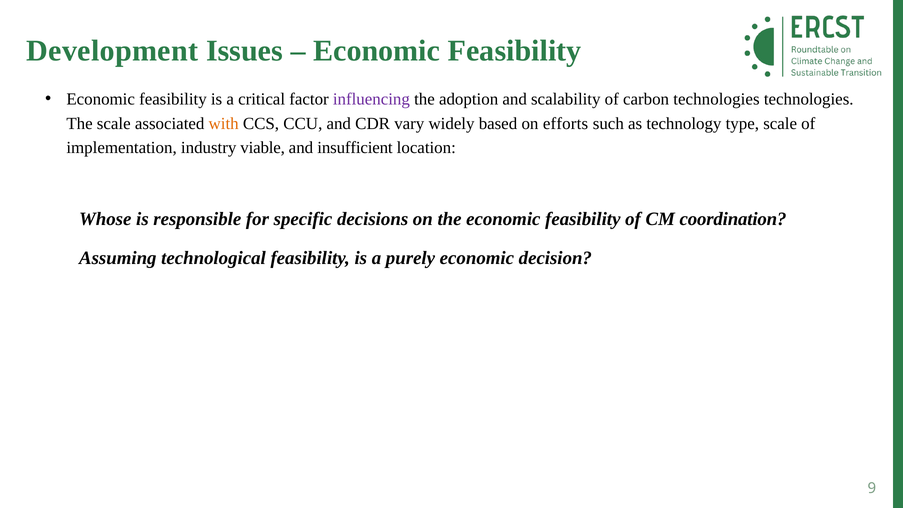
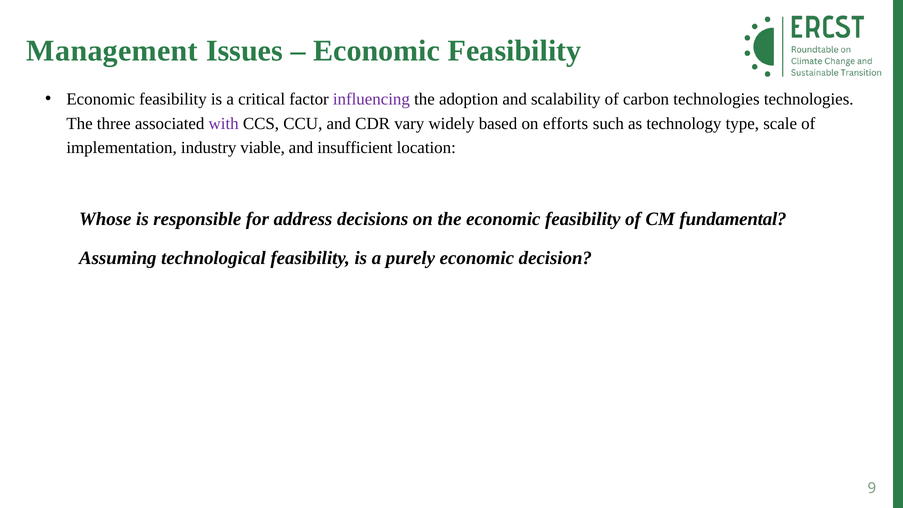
Development: Development -> Management (112, 51)
The scale: scale -> three (114, 124)
with colour: orange -> purple (224, 124)
specific: specific -> address (303, 219)
coordination: coordination -> fundamental (733, 219)
